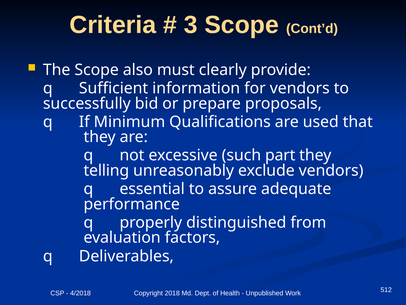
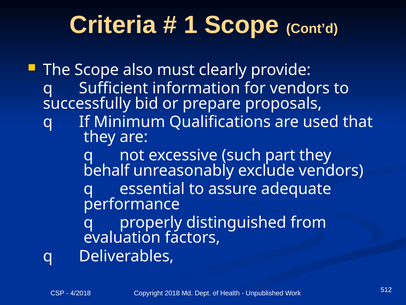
3: 3 -> 1 (191, 25)
telling: telling -> behalf (106, 170)
